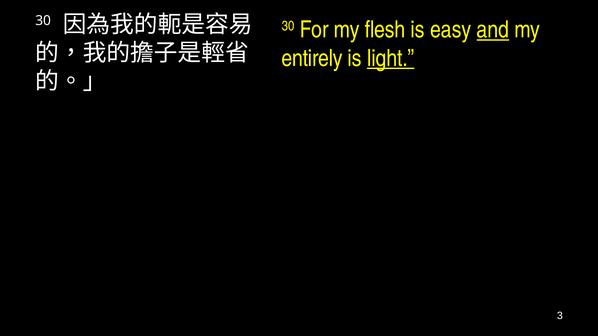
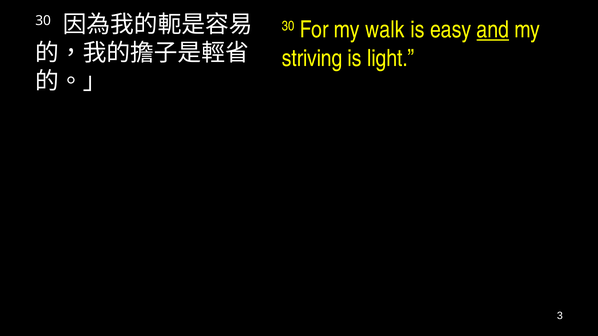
flesh: flesh -> walk (385, 30)
entirely: entirely -> striving (312, 58)
light underline: present -> none (391, 58)
